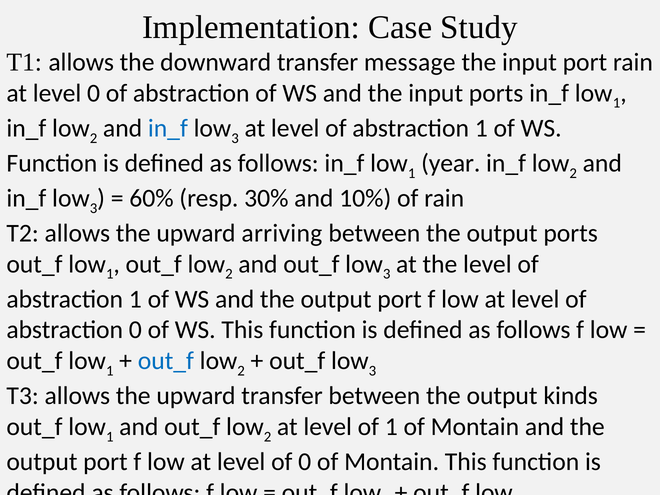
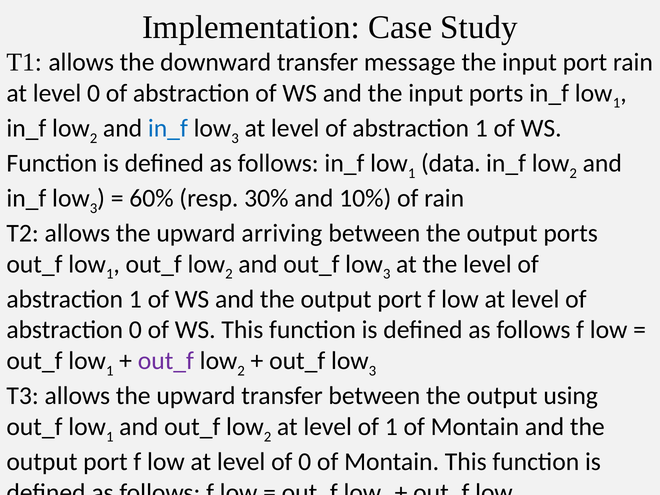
year: year -> data (451, 163)
out_f colour: blue -> purple (166, 361)
kinds: kinds -> using (571, 396)
